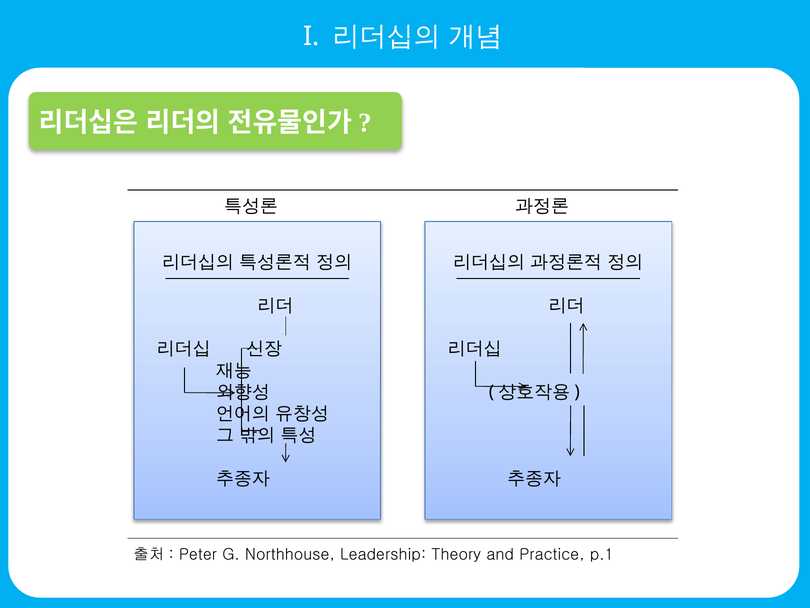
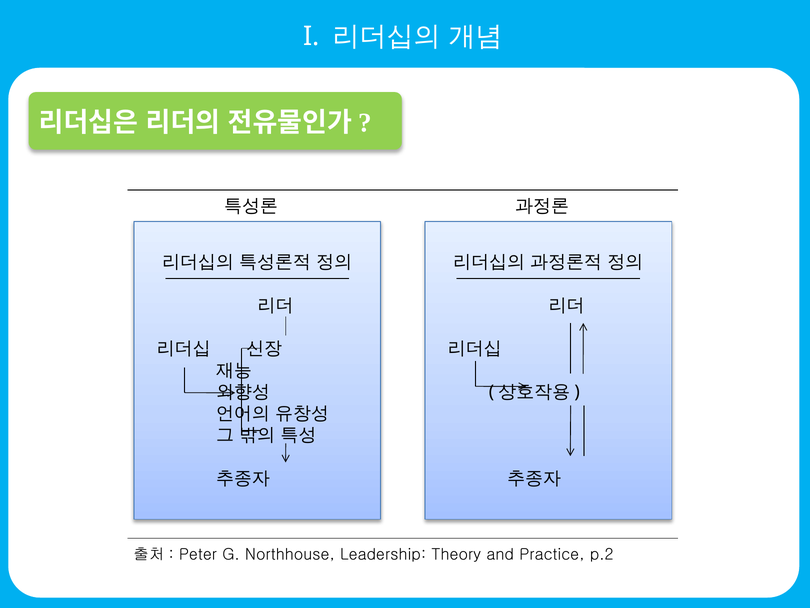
p.1: p.1 -> p.2 (602, 554)
